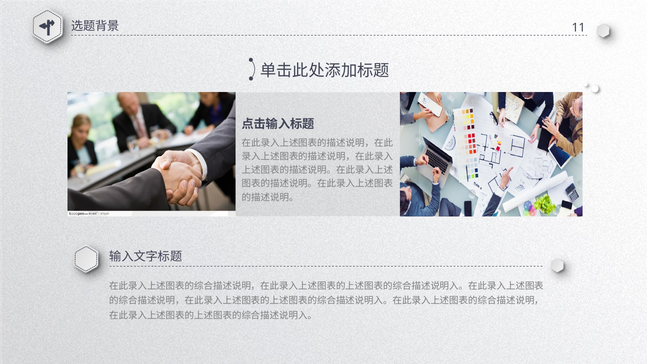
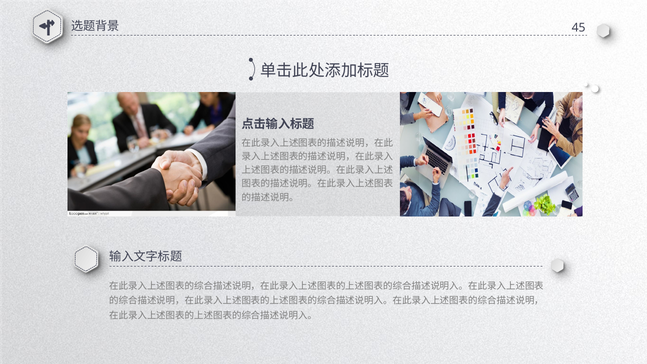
11: 11 -> 45 (579, 28)
